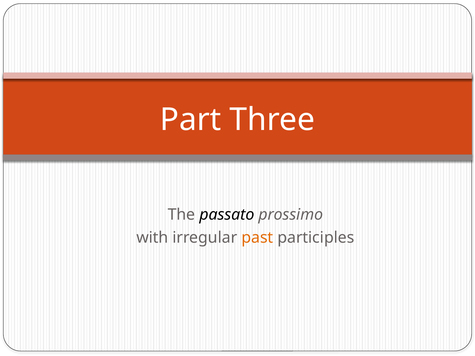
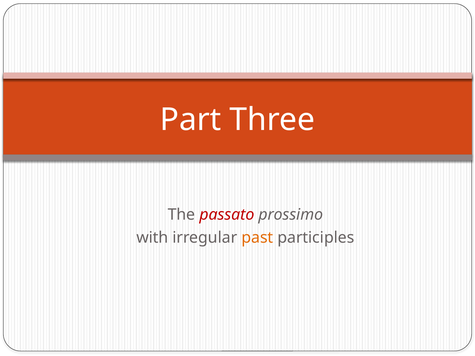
passato colour: black -> red (227, 215)
